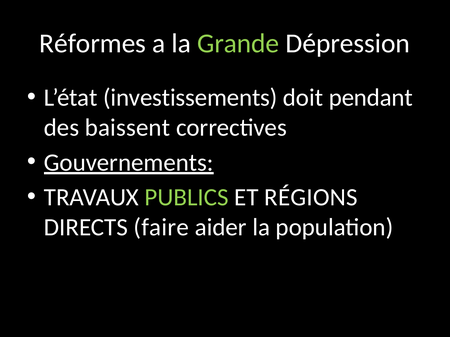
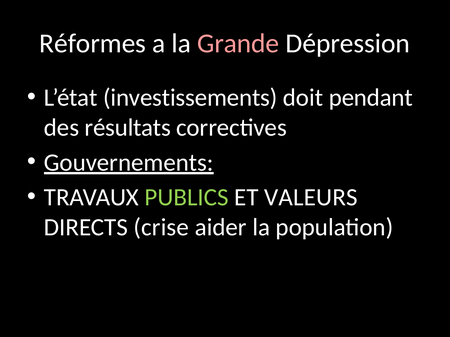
Grande colour: light green -> pink (238, 44)
baissent: baissent -> résultats (128, 128)
RÉGIONS: RÉGIONS -> VALEURS (311, 198)
faire: faire -> crise (161, 228)
